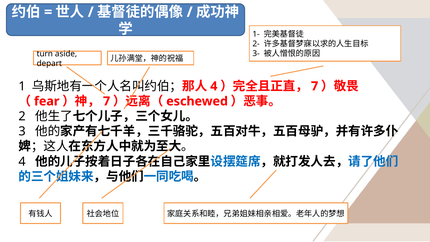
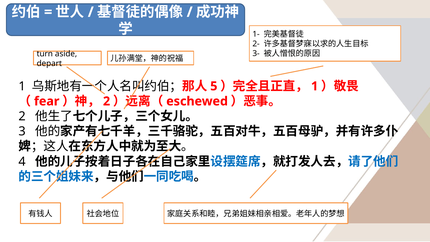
4: 4 -> 5 (214, 86)
7: 7 -> 1 (315, 86)
7: 7 -> 2 (107, 101)
